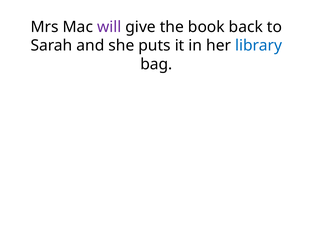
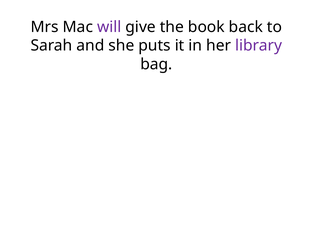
library colour: blue -> purple (259, 46)
